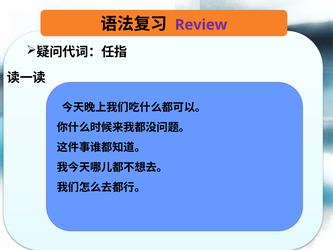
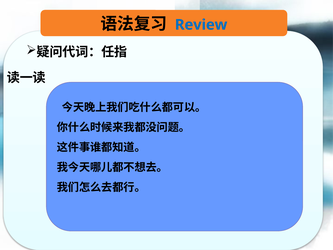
Review colour: purple -> blue (201, 25)
